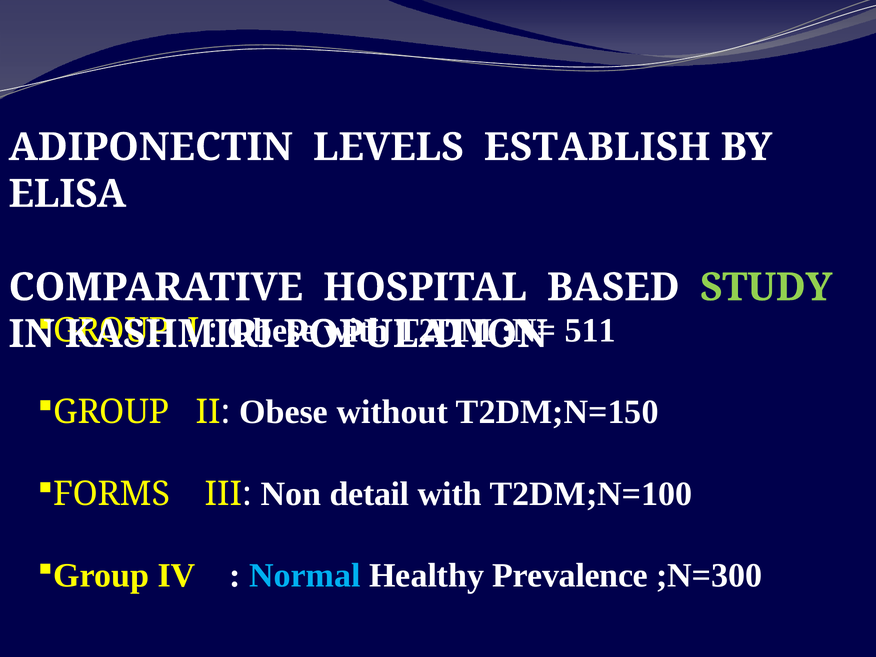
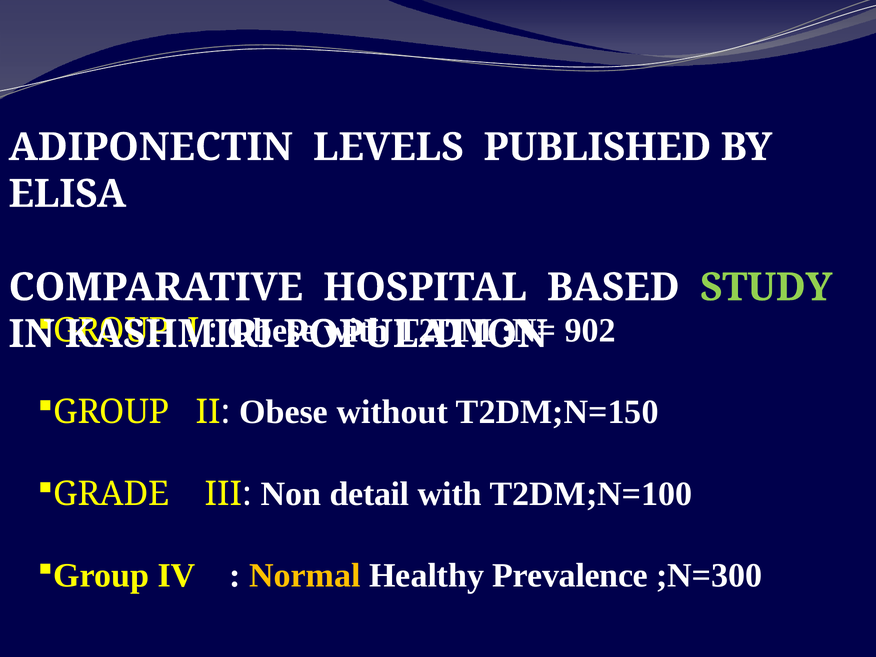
ESTABLISH: ESTABLISH -> PUBLISHED (597, 147)
511: 511 -> 902 (590, 330)
FORMS: FORMS -> GRADE (112, 494)
Normal colour: light blue -> yellow (305, 576)
